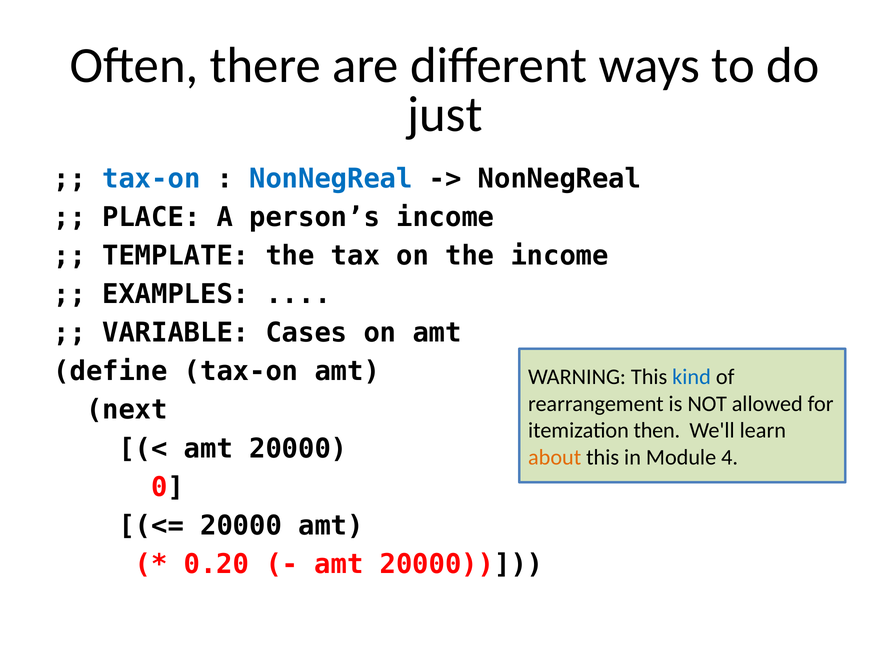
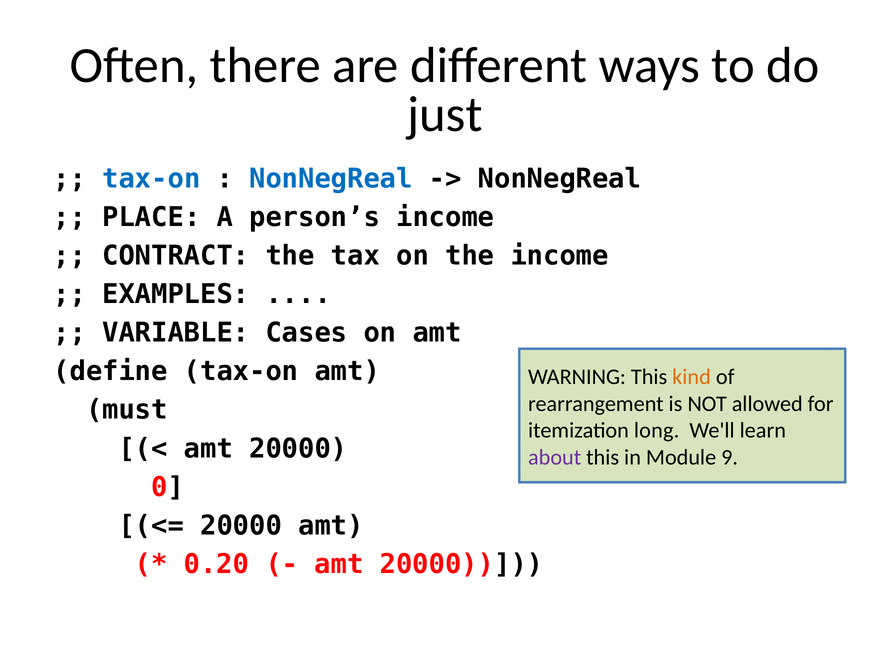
TEMPLATE: TEMPLATE -> CONTRACT (176, 256)
kind colour: blue -> orange (692, 377)
next: next -> must (127, 410)
then: then -> long (657, 430)
about colour: orange -> purple (555, 457)
4: 4 -> 9 (730, 457)
